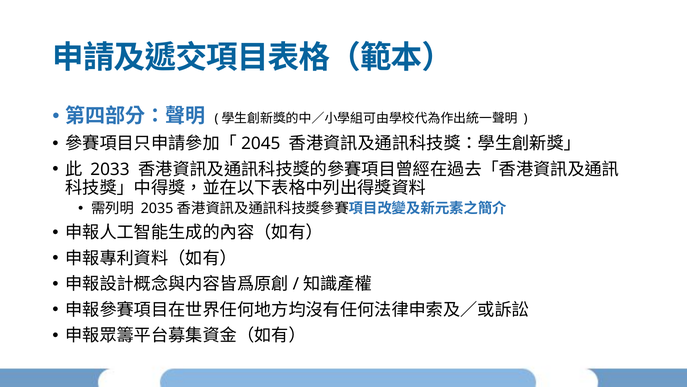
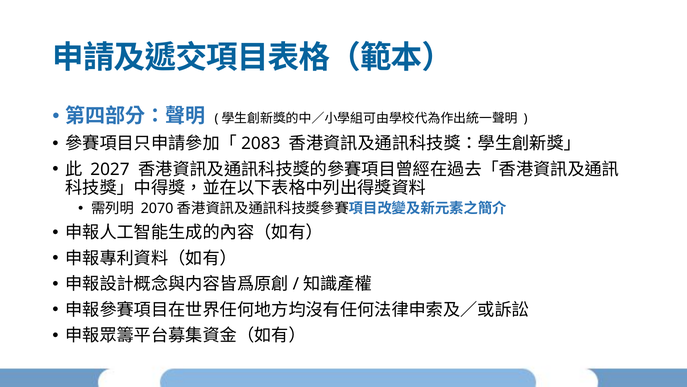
2045: 2045 -> 2083 (261, 143)
2033: 2033 -> 2027 (110, 169)
2035: 2035 -> 2070 (157, 208)
